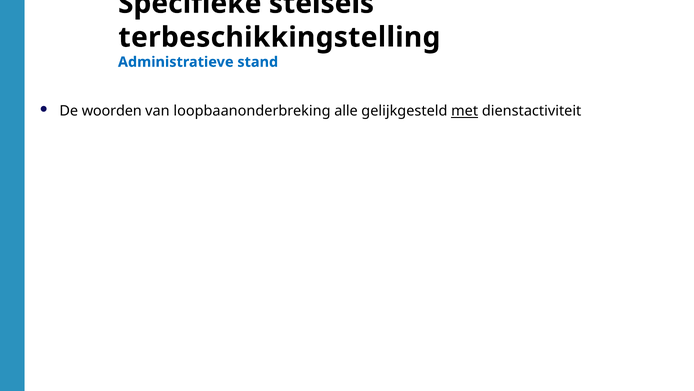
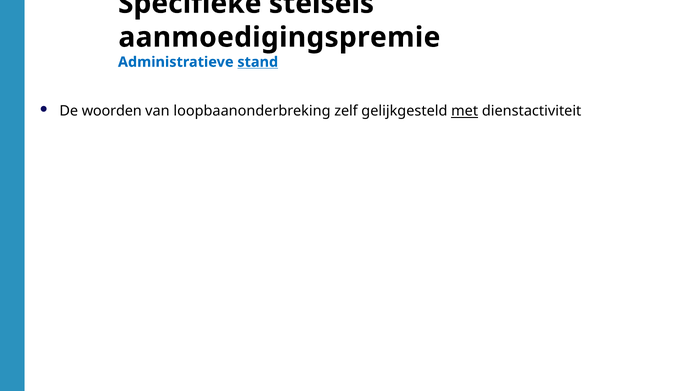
terbeschikkingstelling: terbeschikkingstelling -> aanmoedigingspremie (279, 37)
stand underline: none -> present (258, 62)
alle: alle -> zelf (346, 111)
